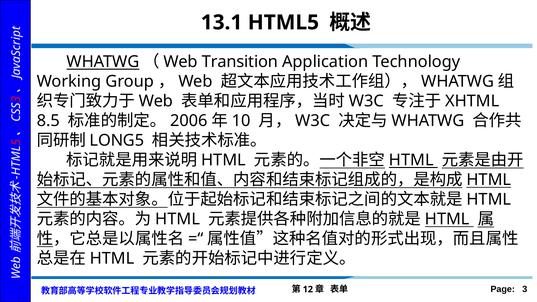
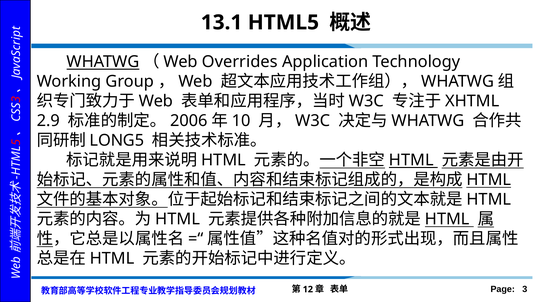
Transition: Transition -> Overrides (240, 62)
8.5: 8.5 -> 2.9 (48, 121)
